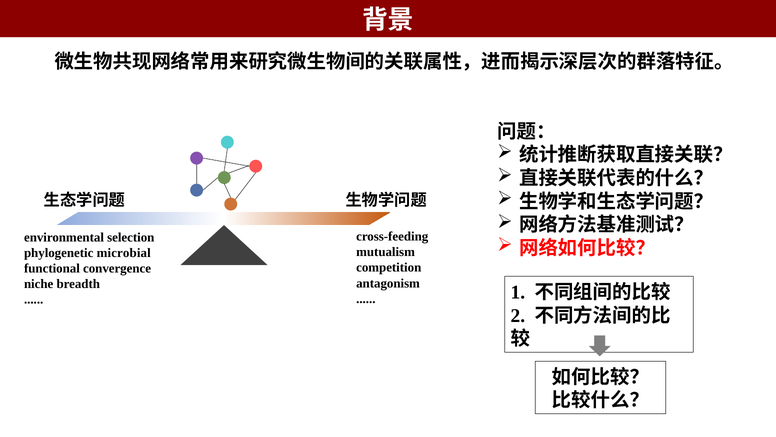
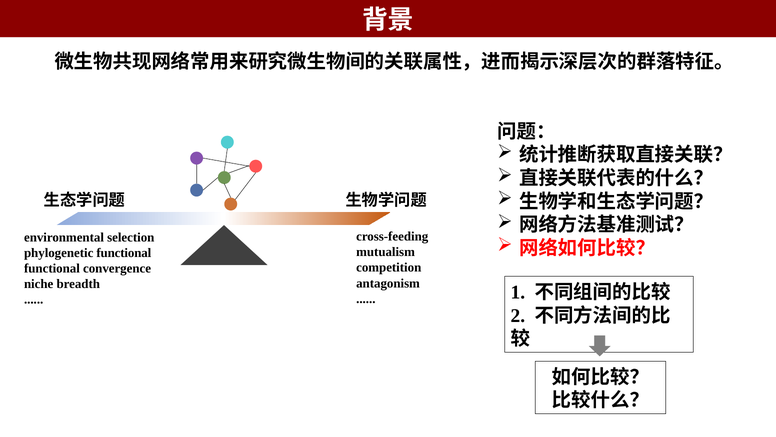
phylogenetic microbial: microbial -> functional (124, 252)
